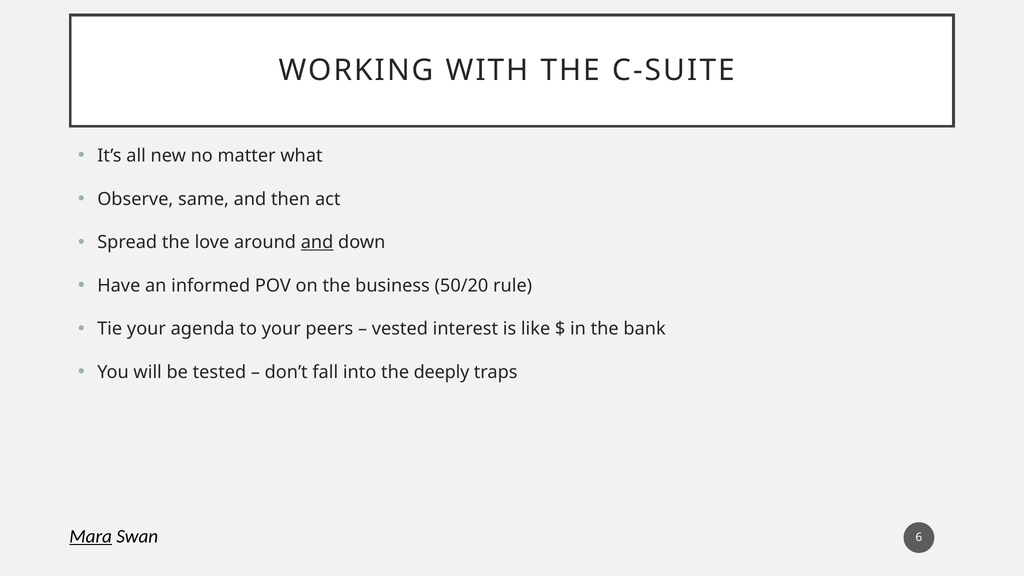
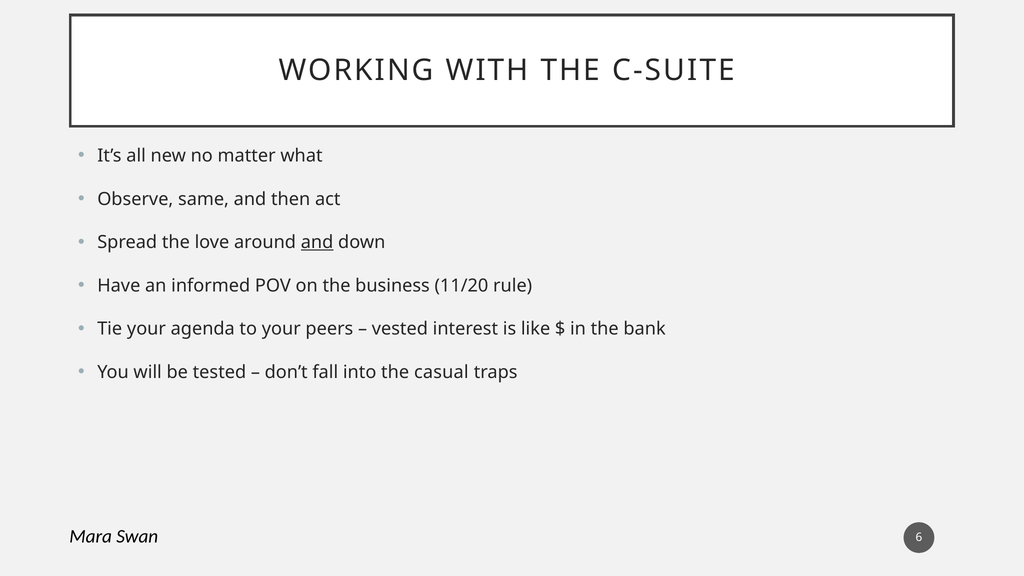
50/20: 50/20 -> 11/20 (461, 286)
deeply: deeply -> casual (441, 372)
Mara underline: present -> none (91, 536)
